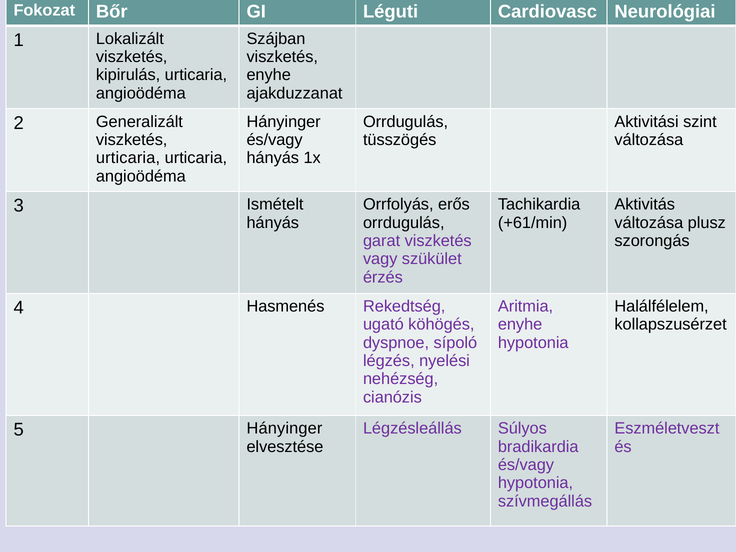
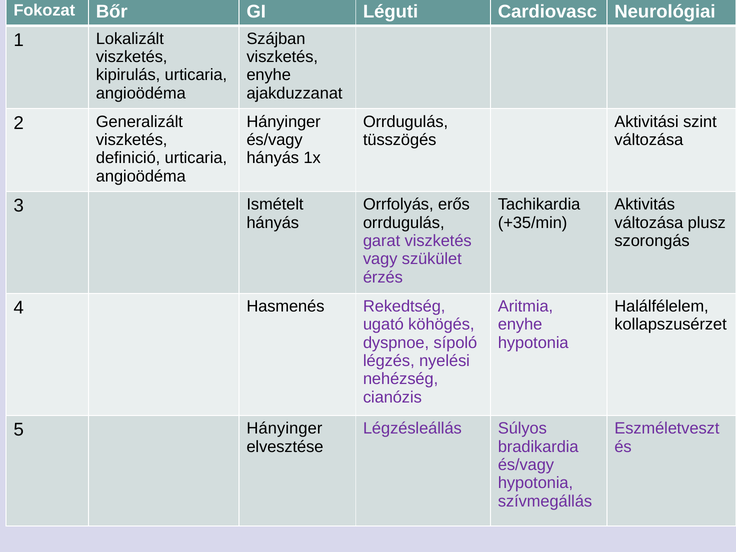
urticaria: urticaria -> definició (128, 158)
+61/min: +61/min -> +35/min (533, 223)
